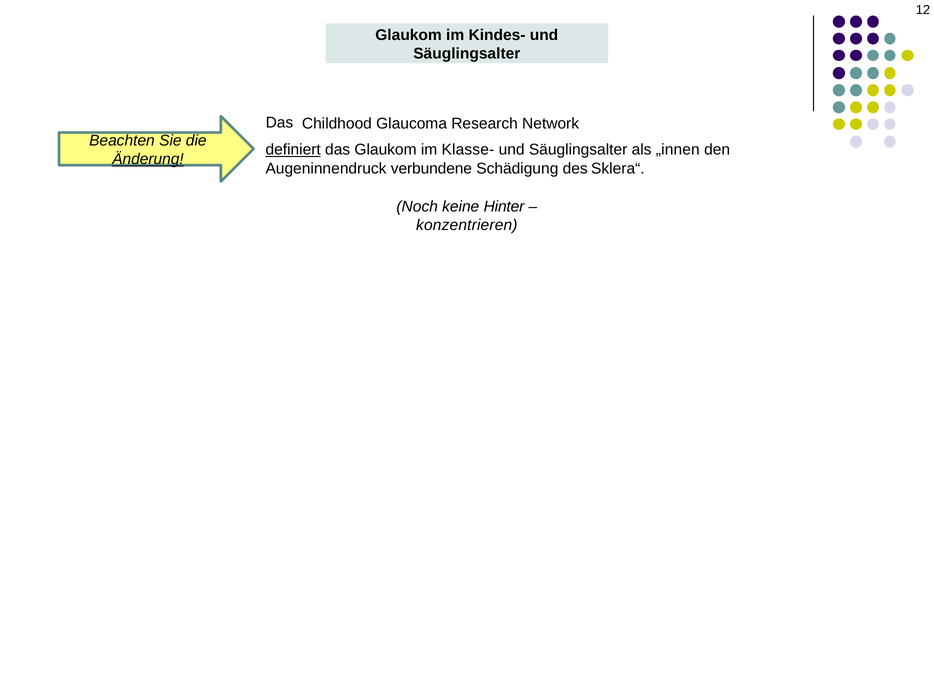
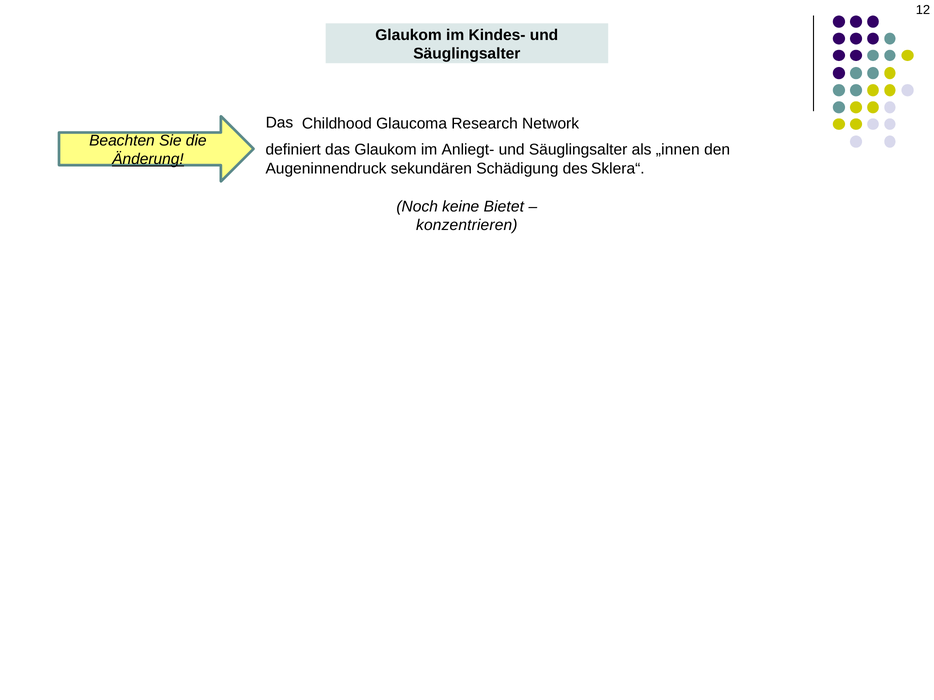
definiert underline: present -> none (293, 150)
Klasse-: Klasse- -> Anliegt- (468, 150)
verbundene: verbundene -> sekundären (431, 169)
Hinter: Hinter -> Bietet (504, 207)
